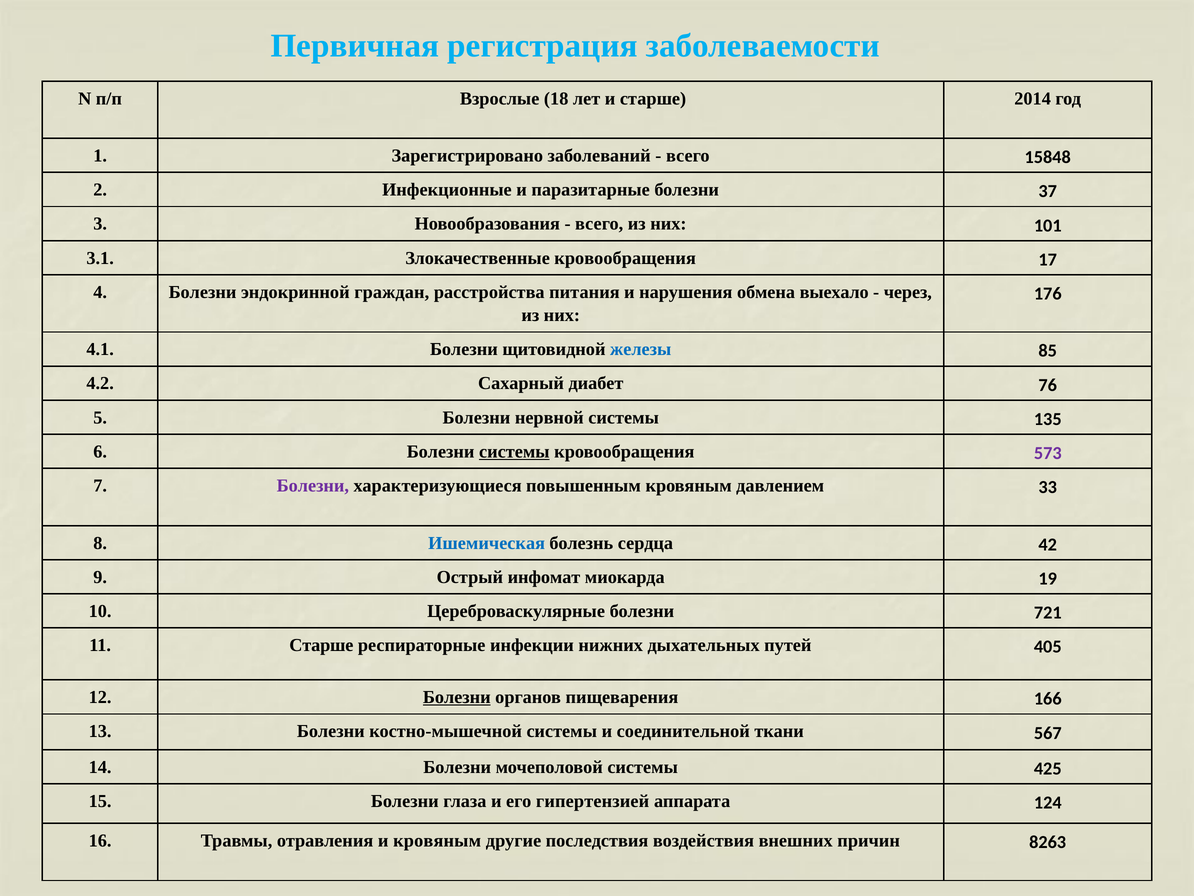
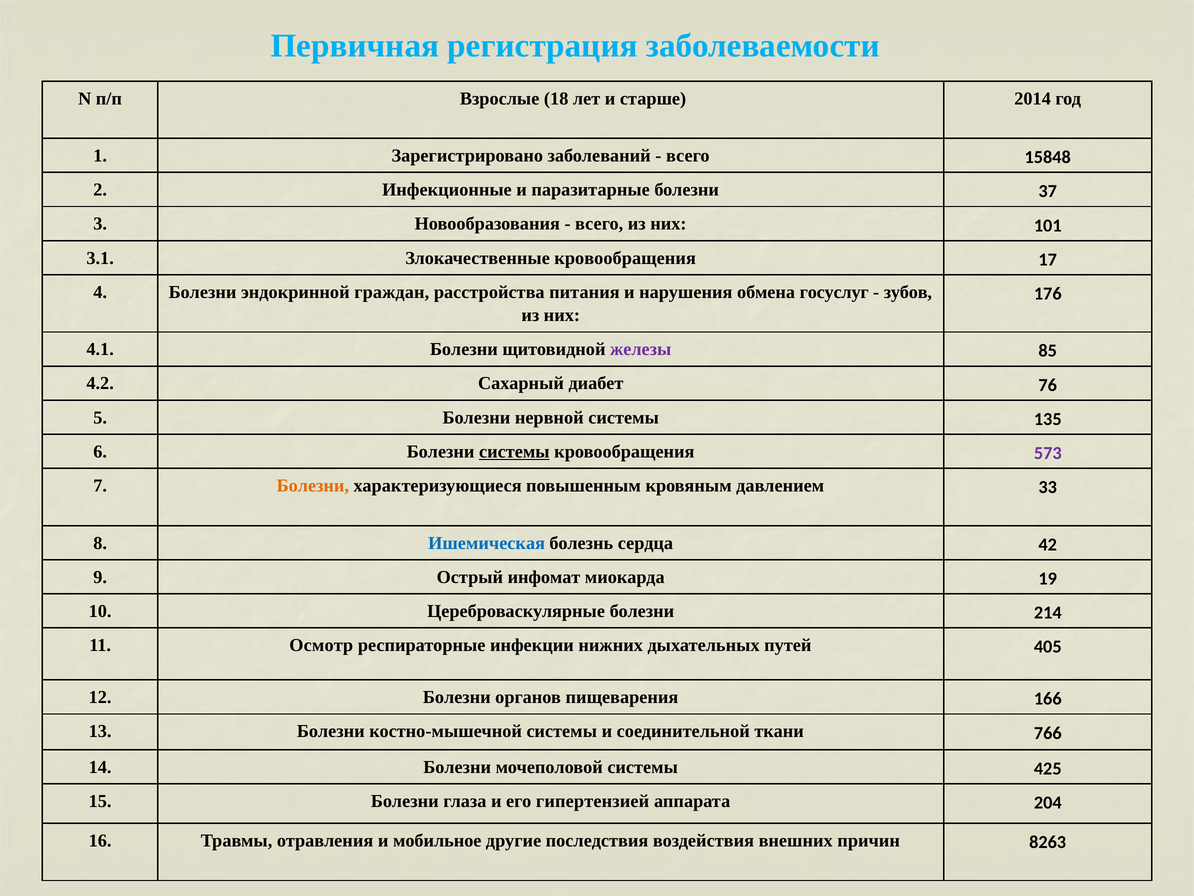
выехало: выехало -> госуслуг (834, 292)
через: через -> зубов (908, 292)
железы colour: blue -> purple (641, 349)
Болезни colour: purple -> orange (313, 485)
721: 721 -> 214 (1048, 612)
11 Старше: Старше -> Осмотр (321, 645)
Болезни underline: present -> none (457, 697)
567: 567 -> 766 (1048, 733)
124: 124 -> 204 (1048, 802)
и кровяным: кровяным -> мобильное (437, 840)
